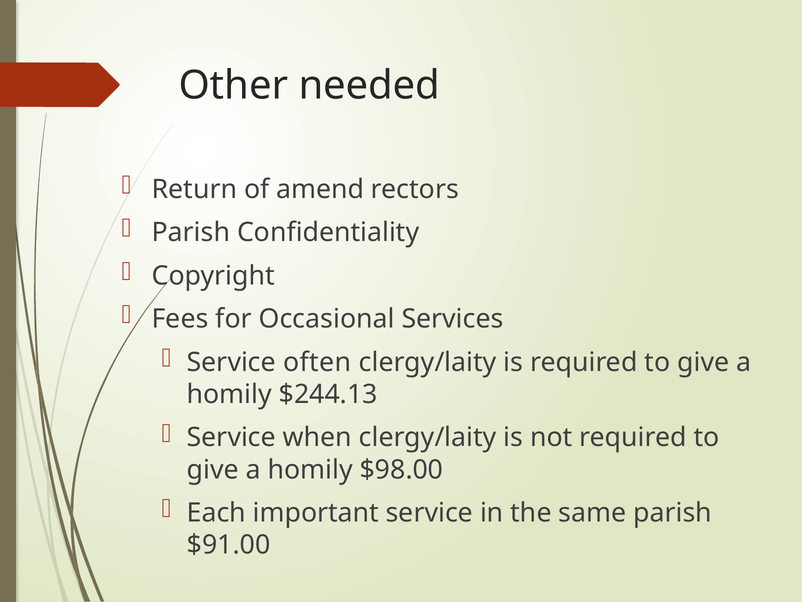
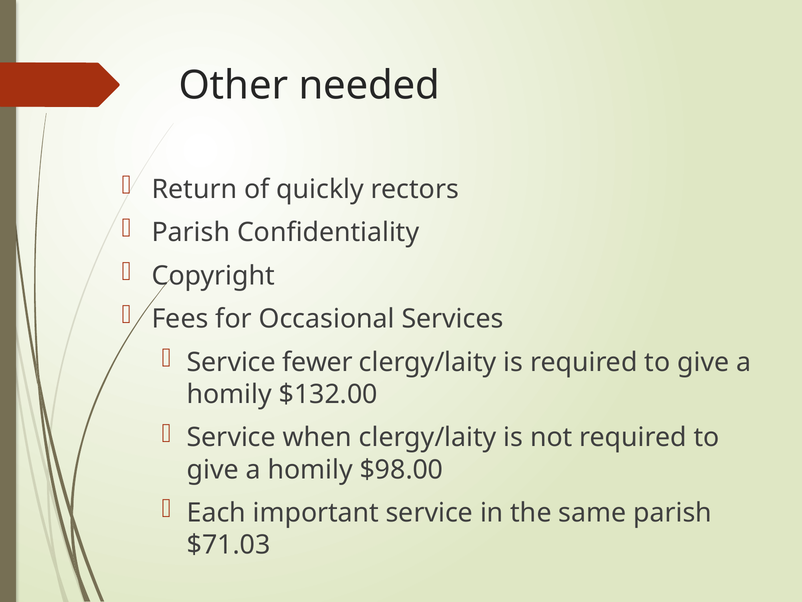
amend: amend -> quickly (320, 189)
often: often -> fewer (318, 362)
$244.13: $244.13 -> $132.00 (328, 394)
$91.00: $91.00 -> $71.03 (229, 545)
